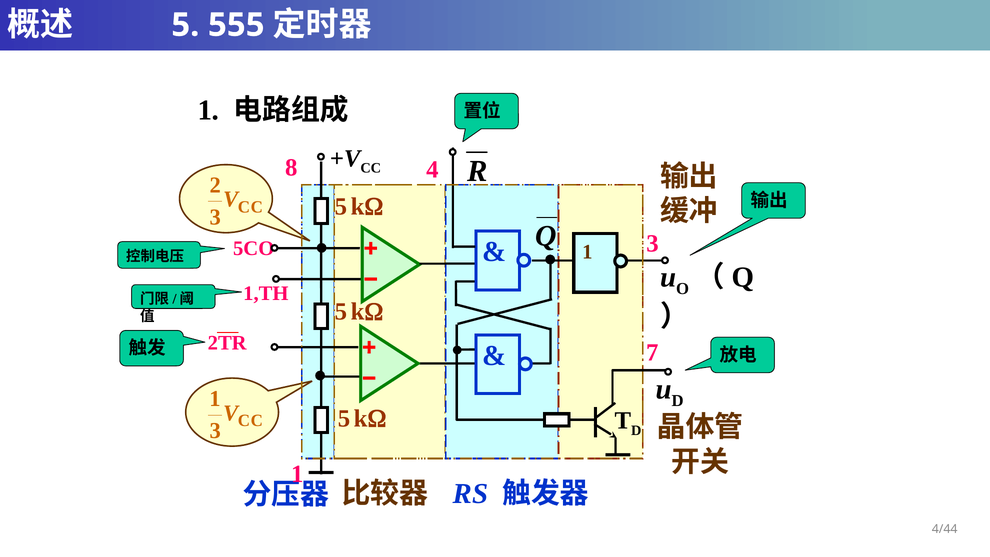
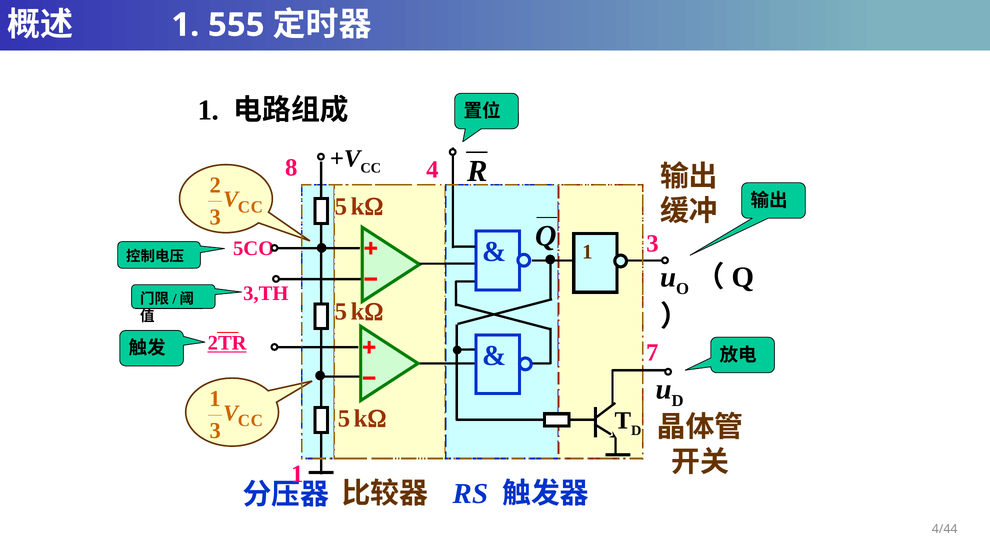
5: 5 -> 1 (185, 25)
1,TH: 1,TH -> 3,TH (266, 293)
2TR underline: none -> present (227, 343)
